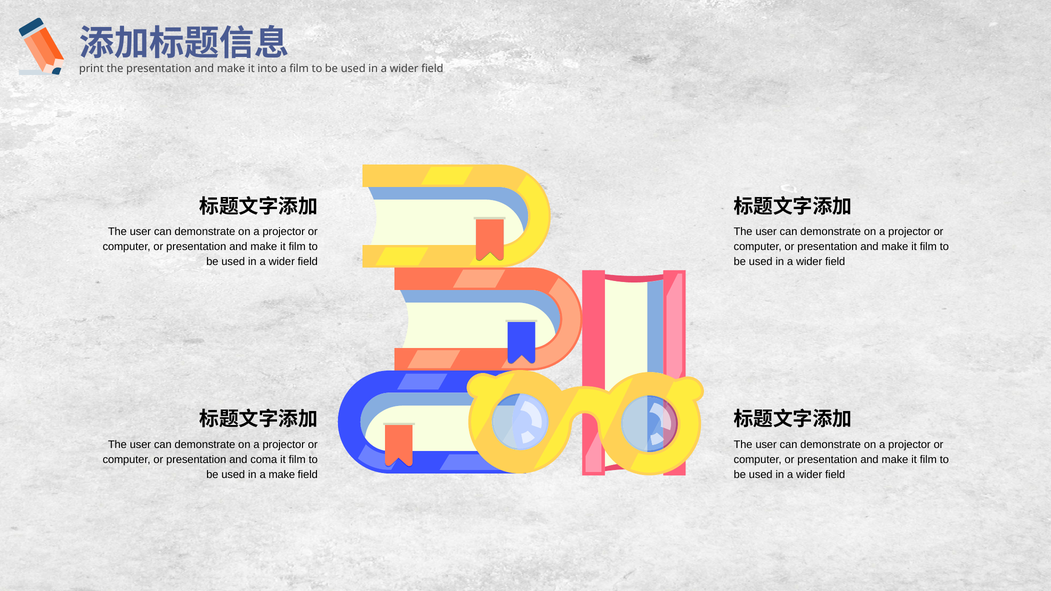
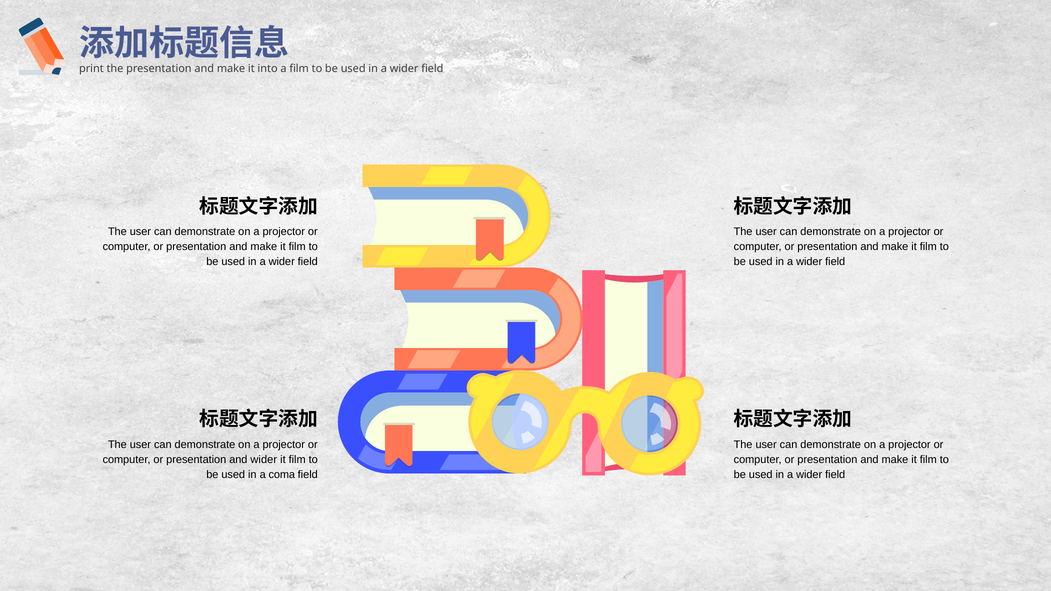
and coma: coma -> wider (264, 460)
a make: make -> coma (282, 475)
